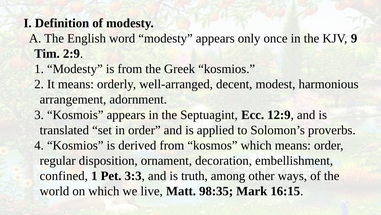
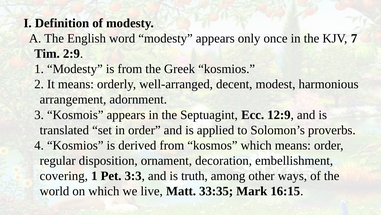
9: 9 -> 7 (354, 38)
confined: confined -> covering (64, 175)
98:35: 98:35 -> 33:35 (216, 191)
